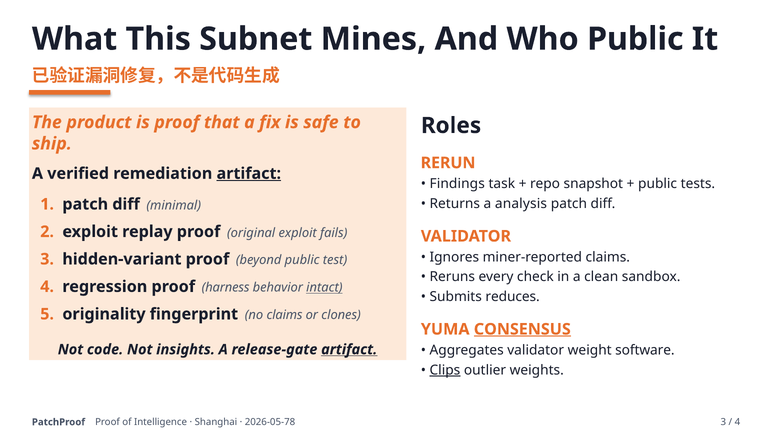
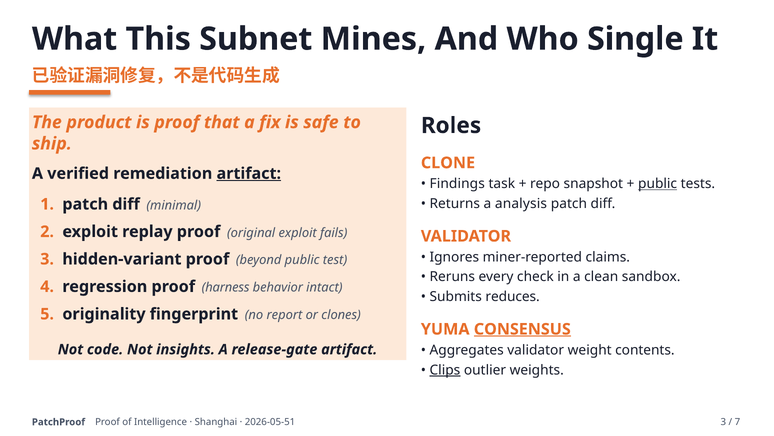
Who Public: Public -> Single (635, 39)
RERUN: RERUN -> CLONE (448, 163)
public underline: none -> present (658, 184)
intact underline: present -> none (324, 287)
no claims: claims -> report (284, 315)
software: software -> contents (645, 350)
artifact underline: present -> none (349, 349)
2026-05-78: 2026-05-78 -> 2026-05-51 (270, 421)
4: 4 -> 7 (737, 421)
